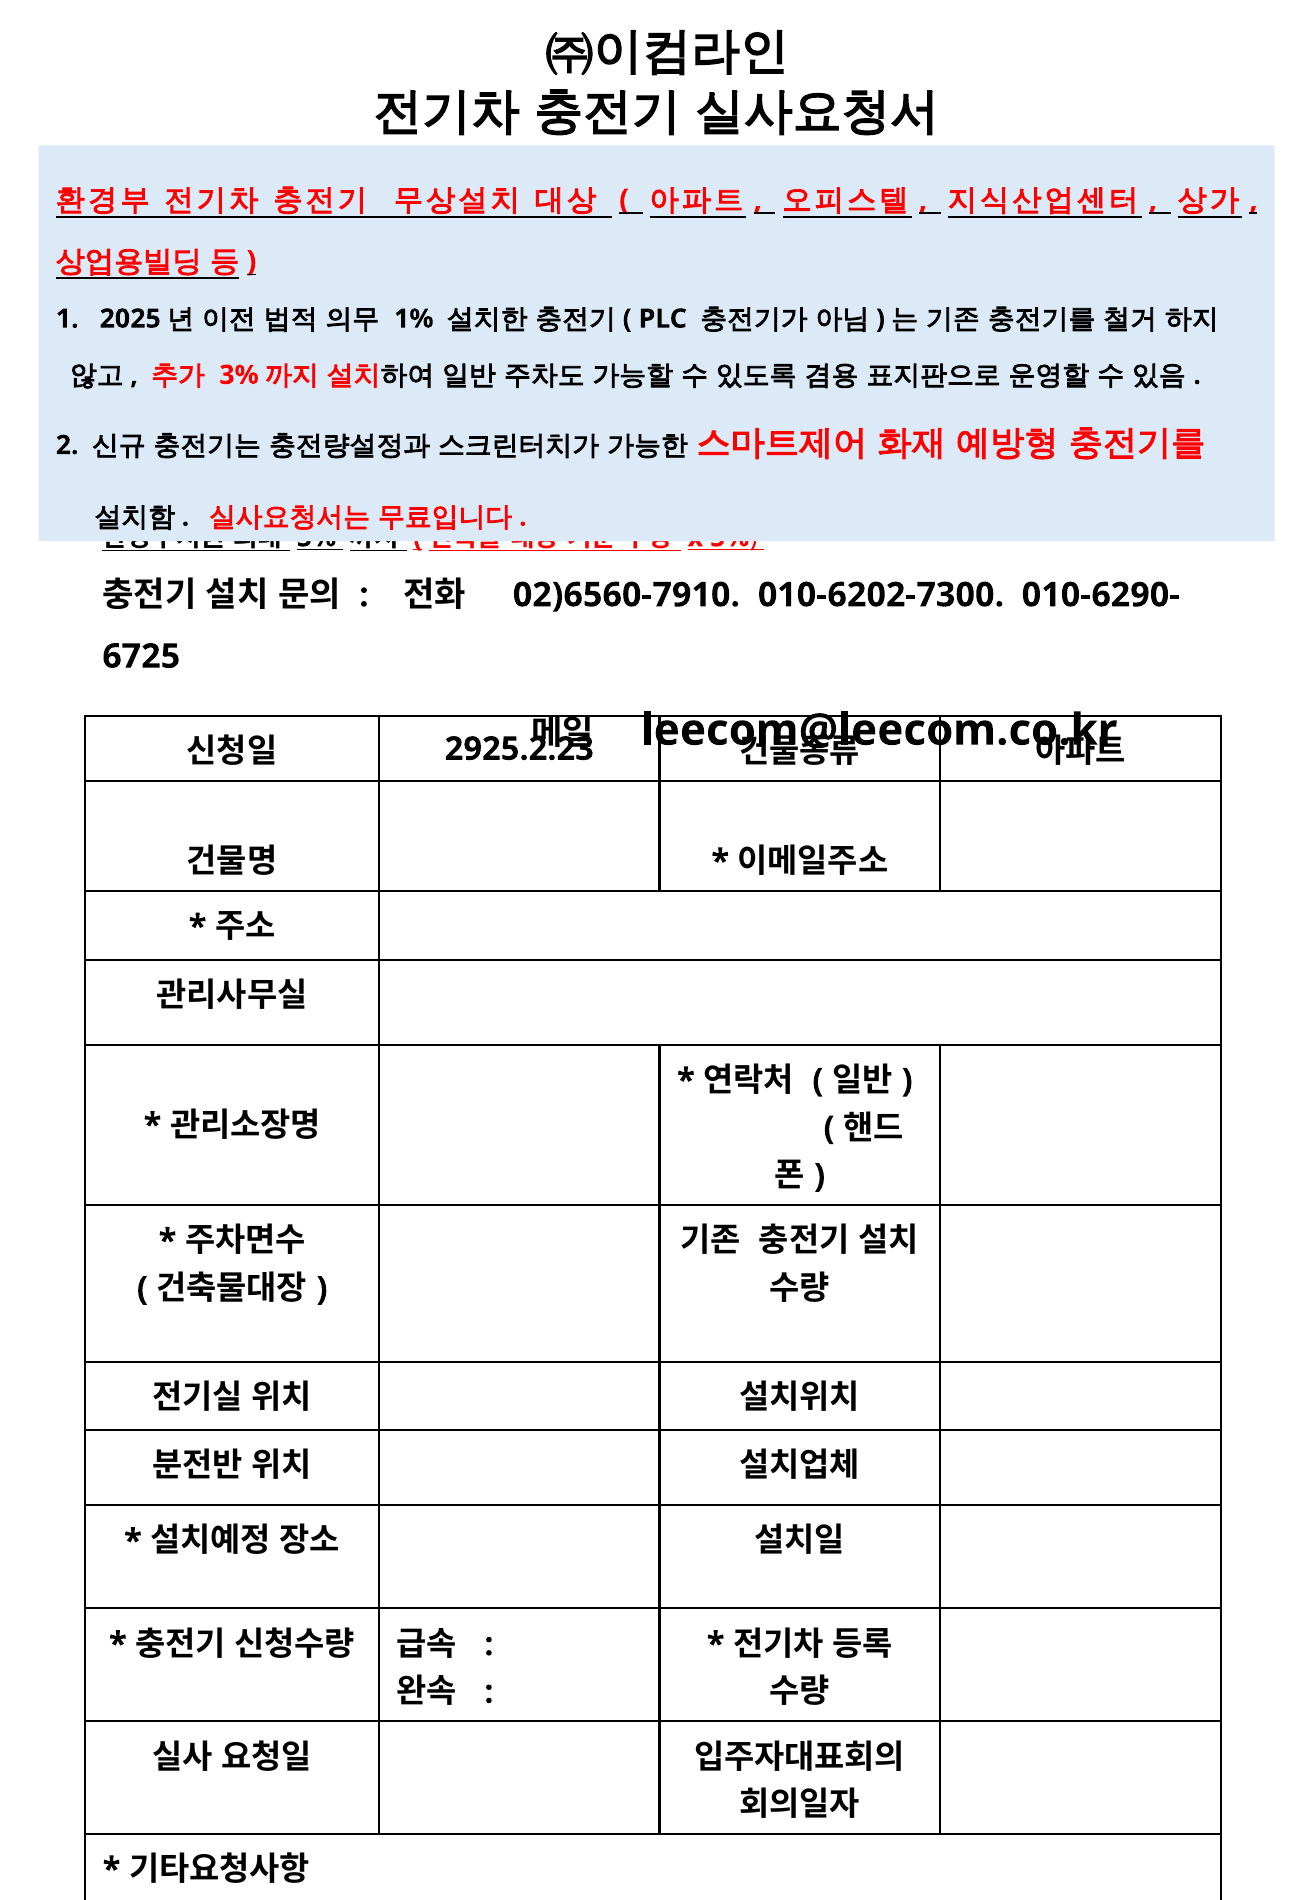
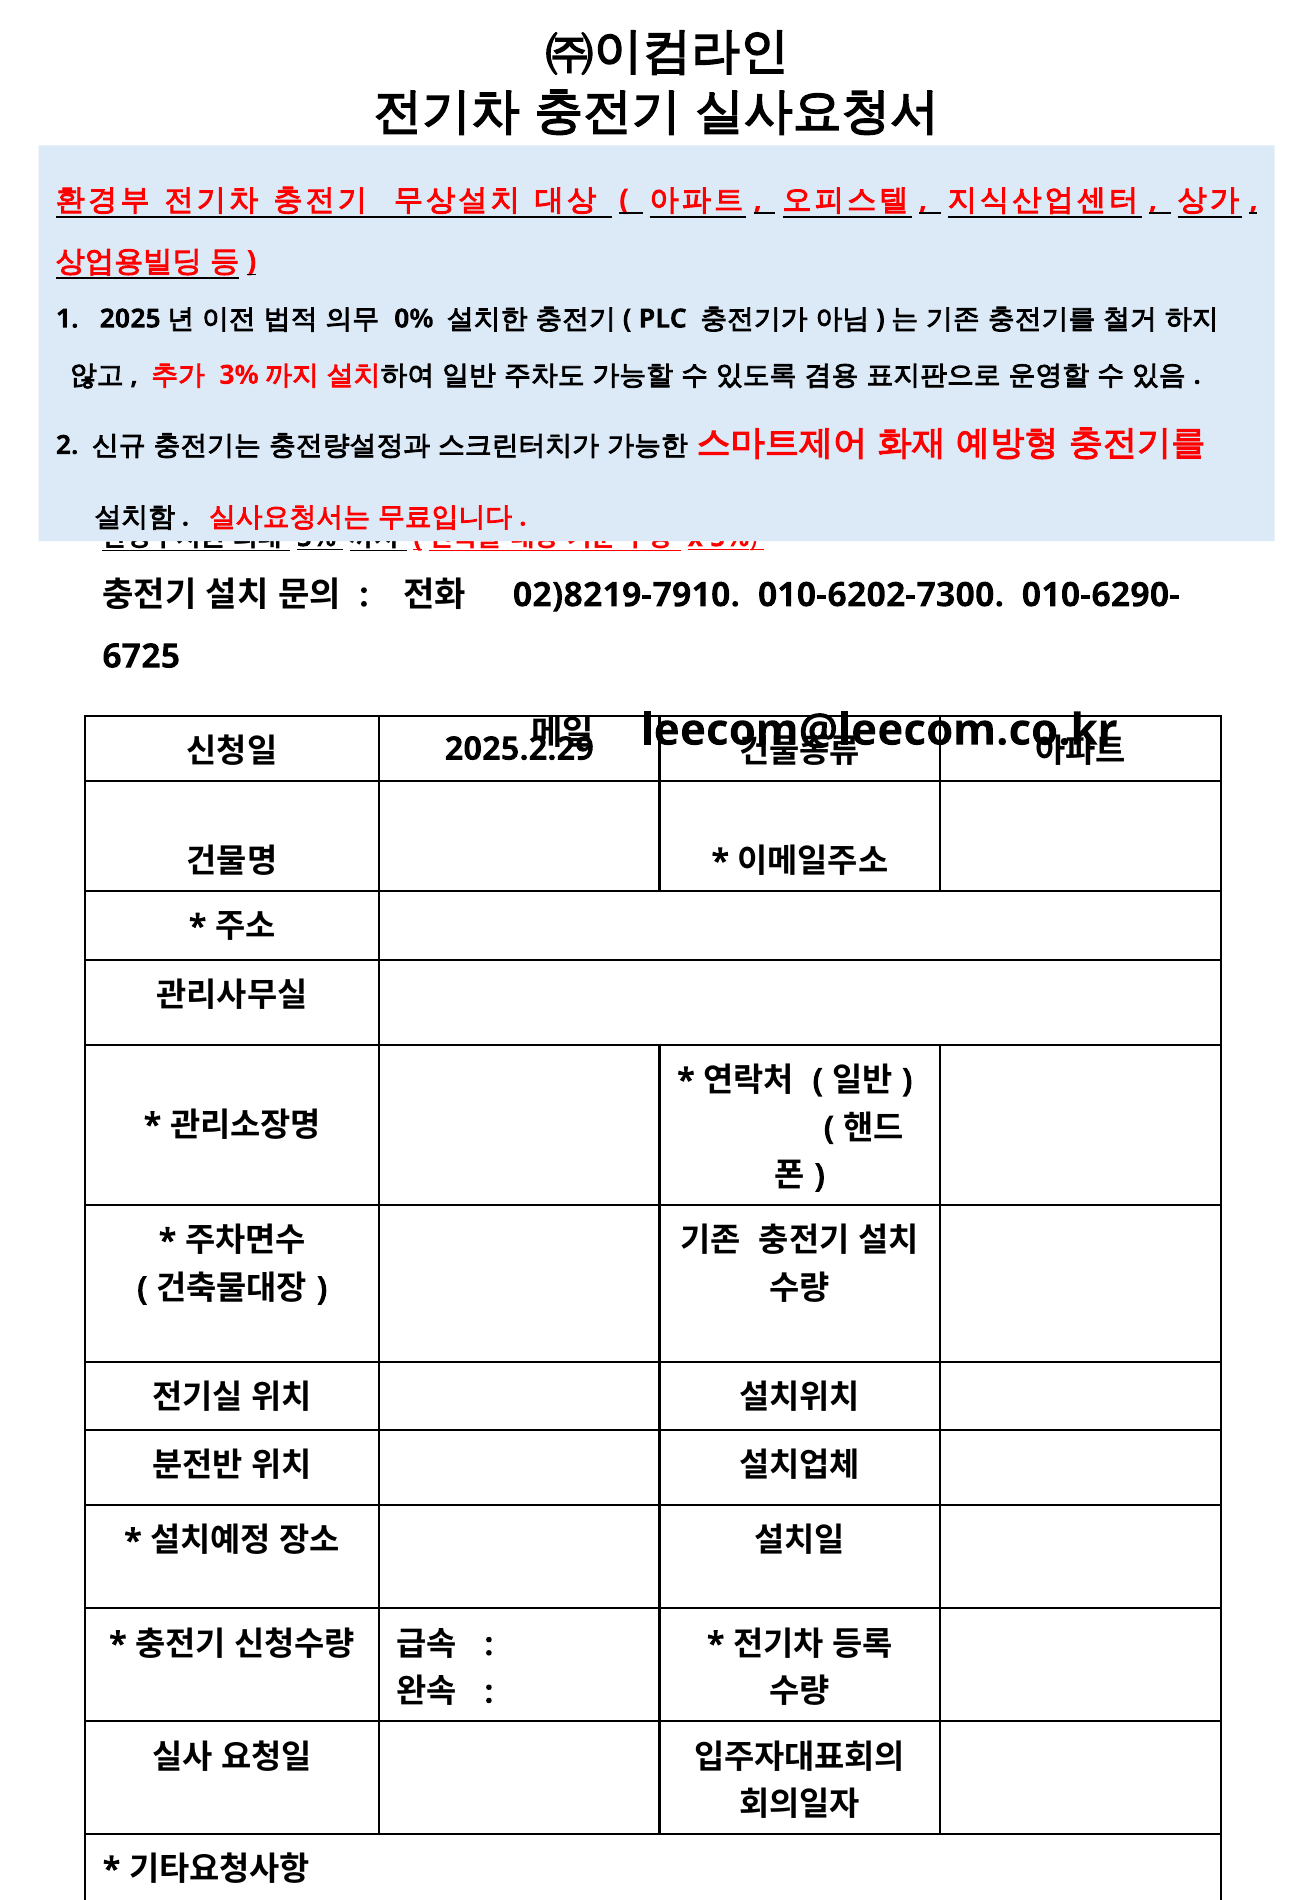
1%: 1% -> 0% (414, 319)
02)6560-7910: 02)6560-7910 -> 02)8219-7910 (626, 595)
2925.2.23: 2925.2.23 -> 2025.2.29 (519, 749)
